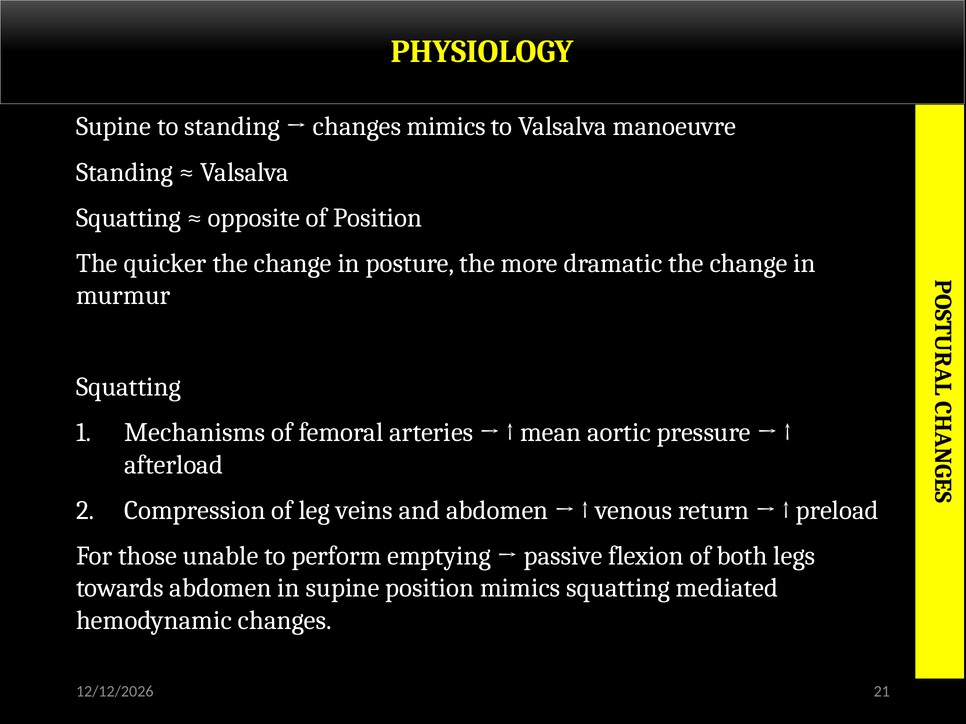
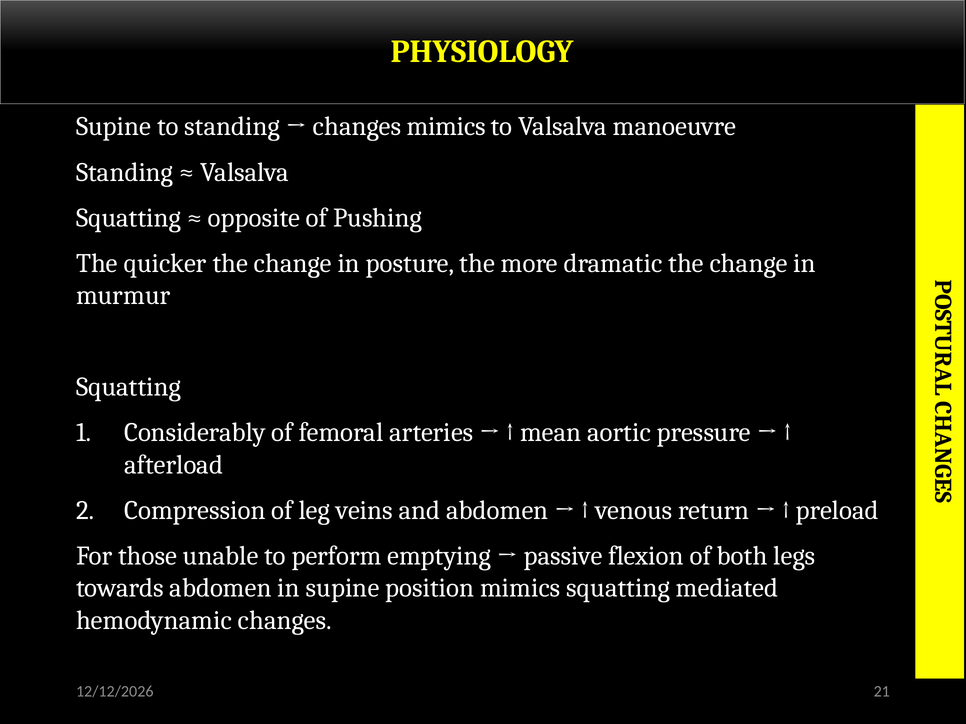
of Position: Position -> Pushing (378, 218)
Mechanisms: Mechanisms -> Considerably (195, 433)
